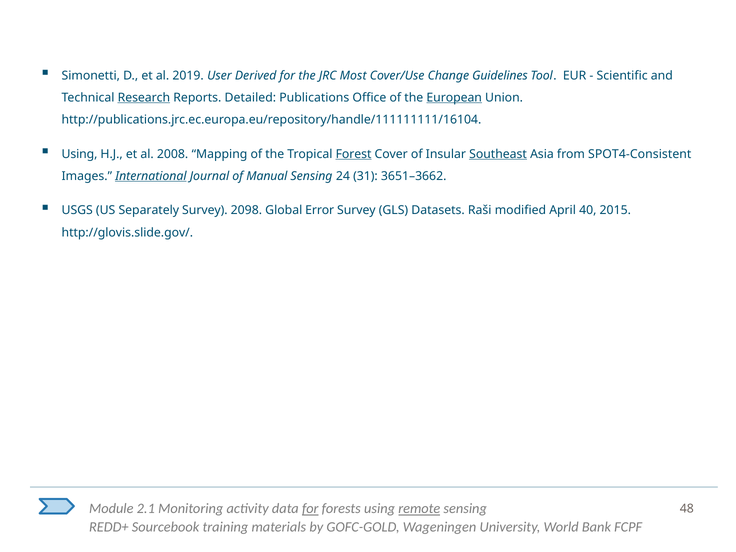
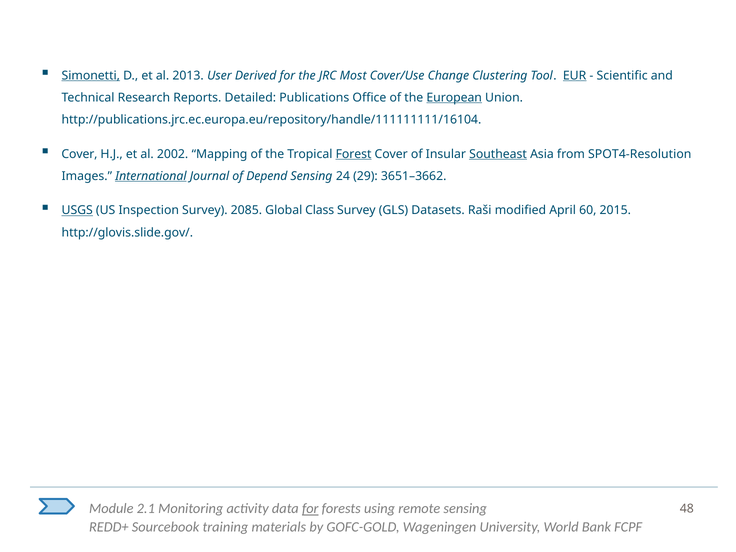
Simonetti underline: none -> present (91, 75)
2019: 2019 -> 2013 (188, 75)
Guidelines: Guidelines -> Clustering (500, 75)
EUR underline: none -> present (575, 75)
Research underline: present -> none (144, 98)
Using: Using -> Cover (80, 154)
2008: 2008 -> 2002 (173, 154)
SPOT4-Consistent: SPOT4-Consistent -> SPOT4-Resolution (640, 154)
Manual: Manual -> Depend (267, 176)
31: 31 -> 29 (365, 176)
USGS underline: none -> present (77, 210)
Separately: Separately -> Inspection (149, 210)
2098: 2098 -> 2085 (246, 210)
Error: Error -> Class (320, 210)
40: 40 -> 60 (588, 210)
remote underline: present -> none (419, 509)
